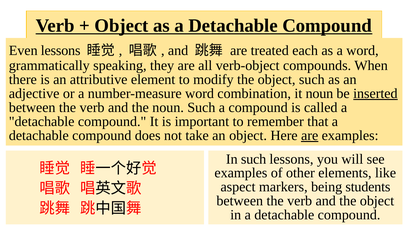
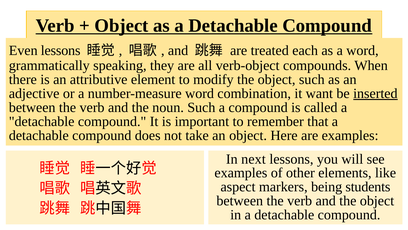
it noun: noun -> want (319, 93)
are underline: present -> none (310, 135)
In such: such -> next (253, 159)
